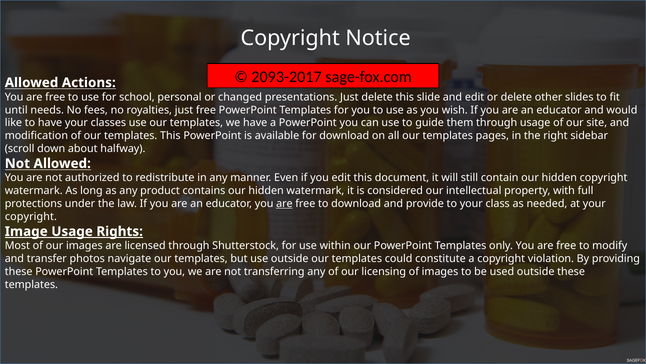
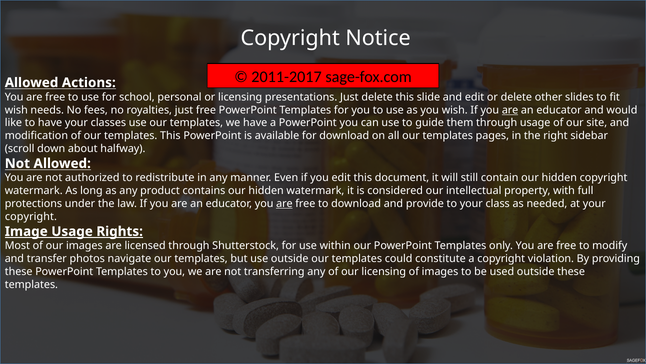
2093-2017: 2093-2017 -> 2011-2017 (287, 77)
or changed: changed -> licensing (240, 97)
until: until -> wish (16, 110)
are underline: none -> present (510, 110)
